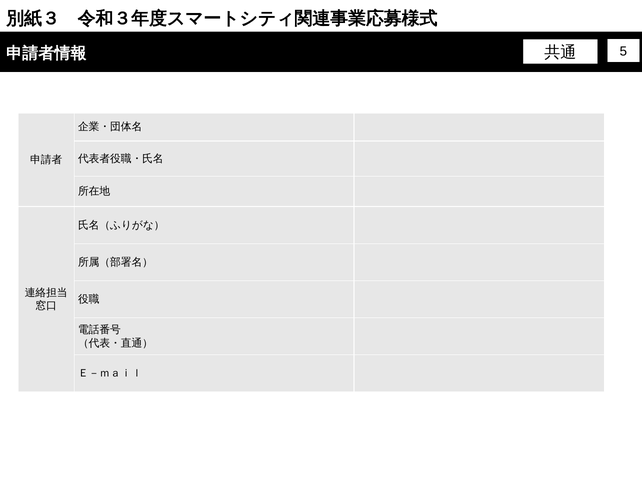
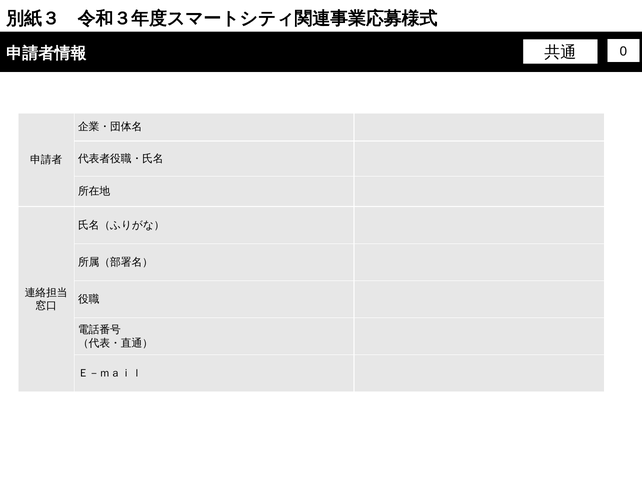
5: 5 -> 0 (623, 51)
